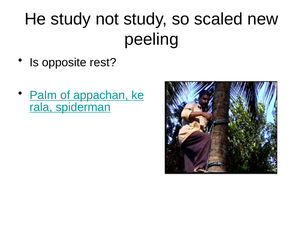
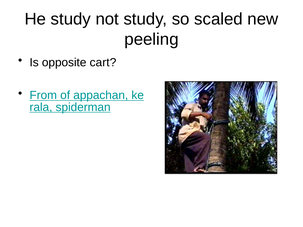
rest: rest -> cart (103, 62)
Palm: Palm -> From (43, 95)
